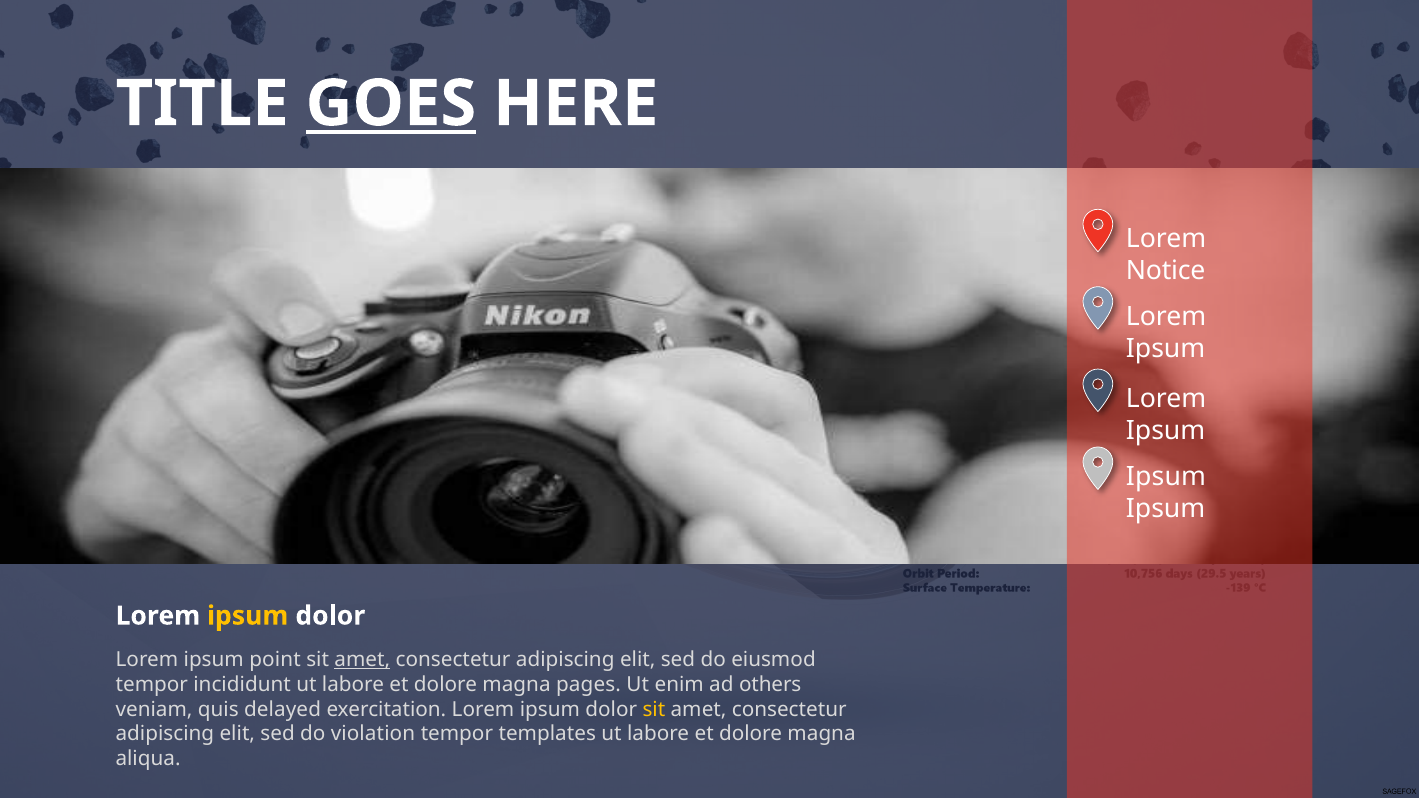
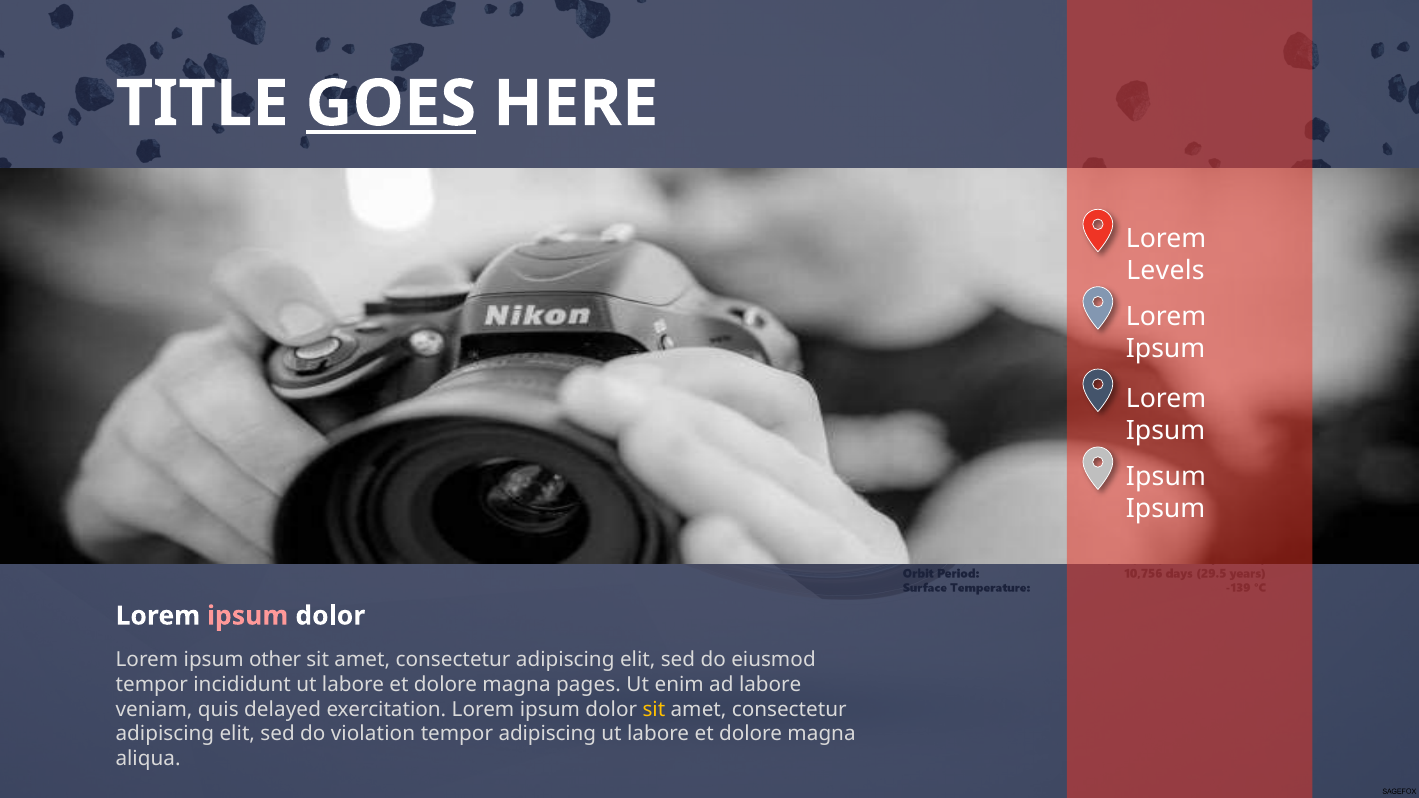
Notice: Notice -> Levels (1165, 271)
ipsum colour: yellow -> pink (248, 616)
point: point -> other (275, 660)
amet underline: present -> none (362, 660)
ad others: others -> labore (770, 685)
tempor templates: templates -> adipiscing (547, 734)
